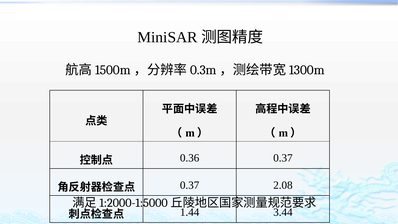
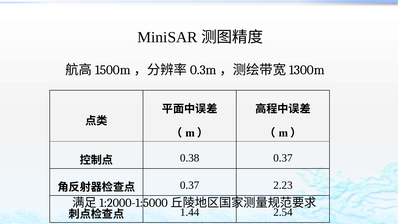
0.36: 0.36 -> 0.38 (190, 158)
2.08: 2.08 -> 2.23 (283, 185)
3.44: 3.44 -> 2.54 (283, 212)
